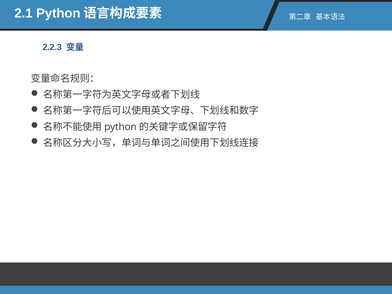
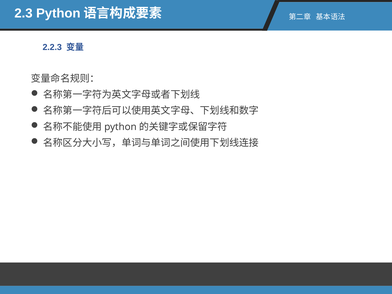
2.1: 2.1 -> 2.3 (23, 13)
